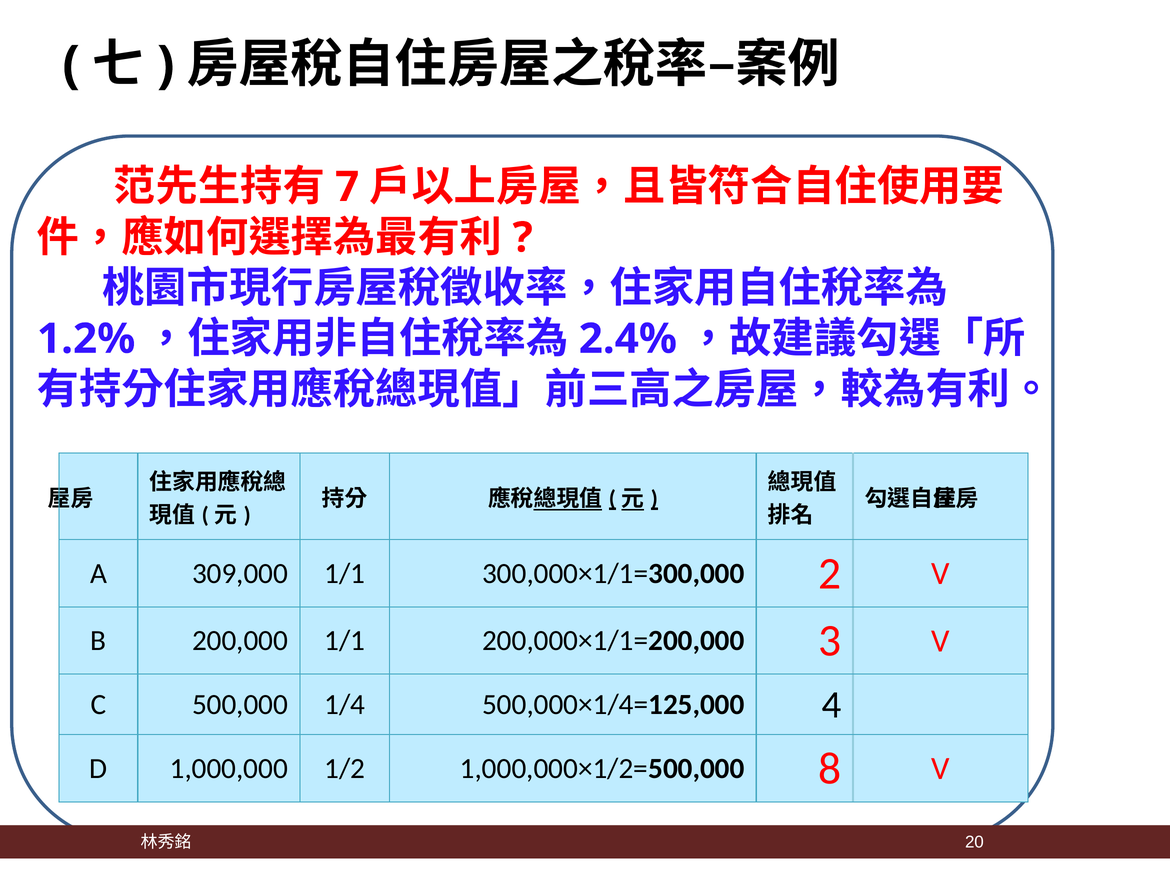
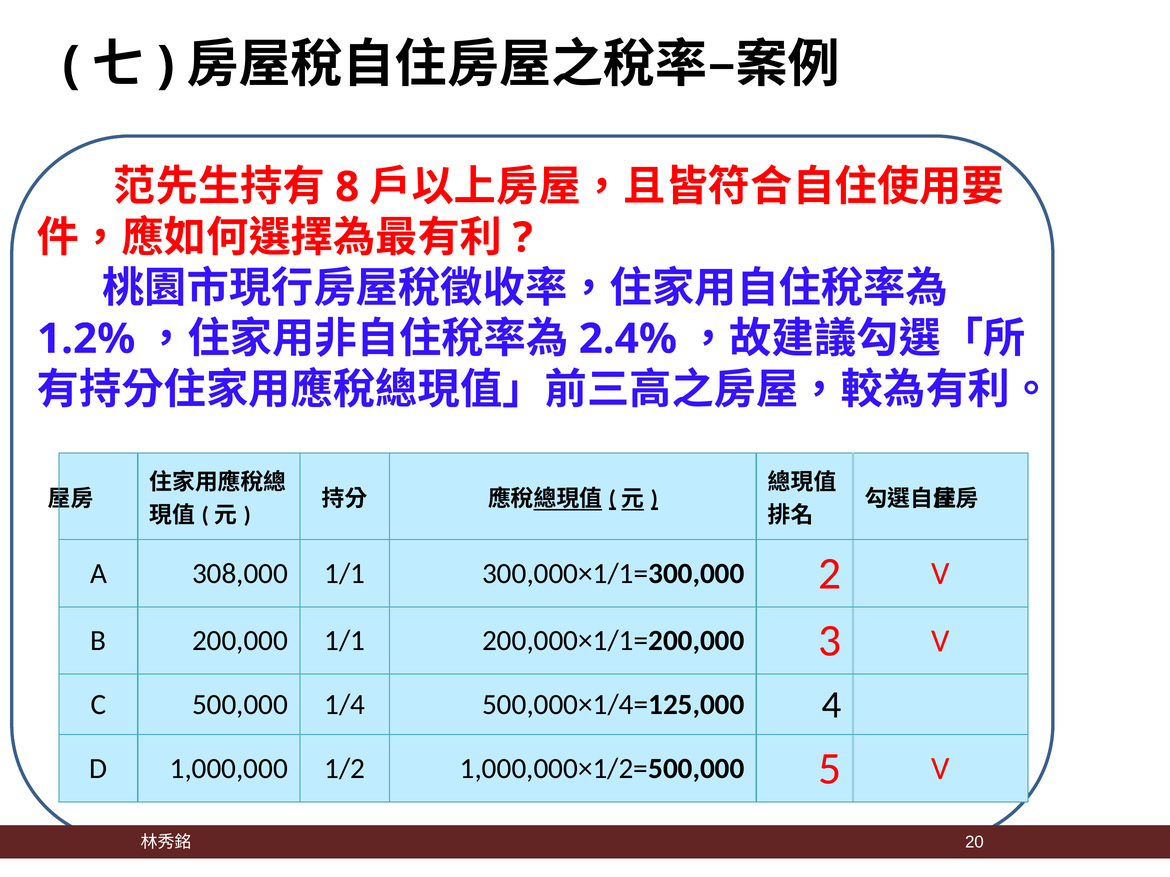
7: 7 -> 8 (347, 187)
309,000: 309,000 -> 308,000 (240, 574)
8: 8 -> 5 (830, 769)
